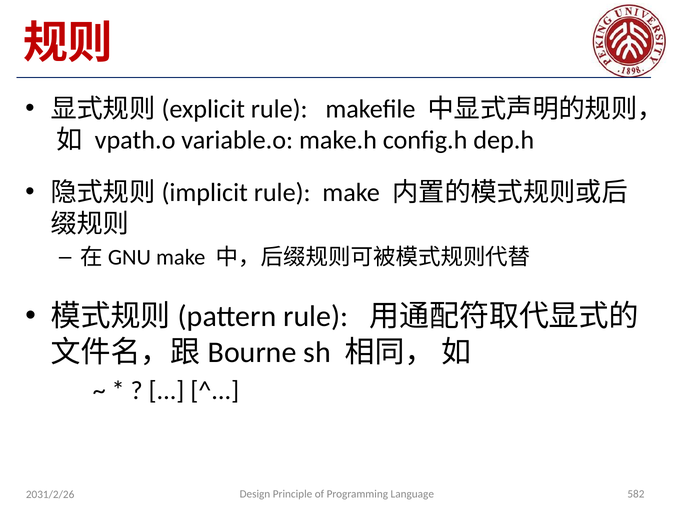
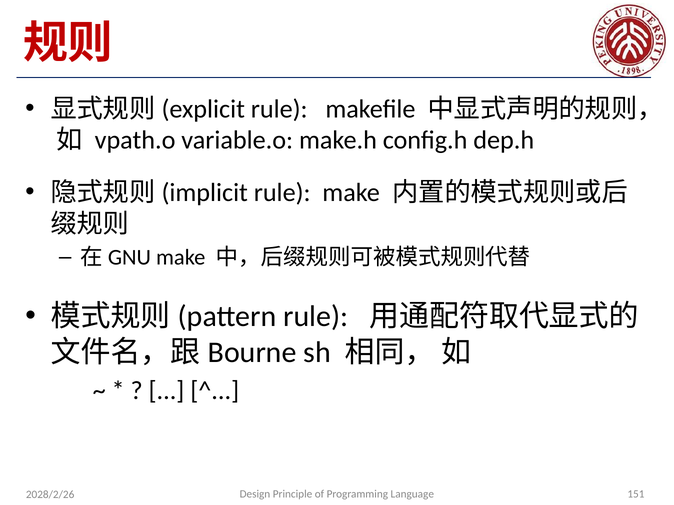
582: 582 -> 151 (636, 495)
2031/2/26: 2031/2/26 -> 2028/2/26 (50, 495)
